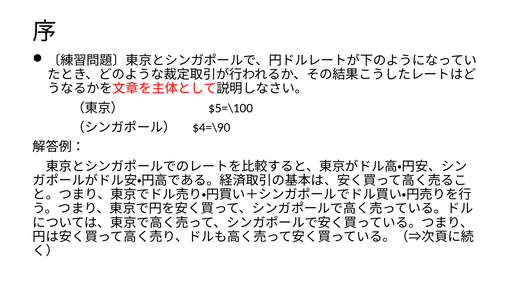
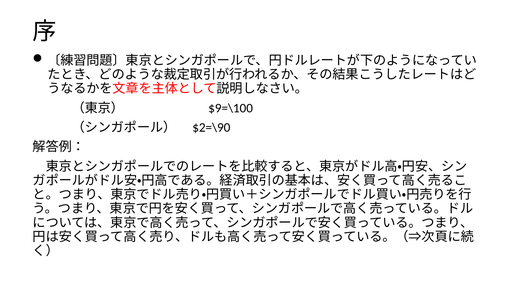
$5=\100: $5=\100 -> $9=\100 (231, 108)
$4=\90: $4=\90 -> $2=\90 (211, 128)
